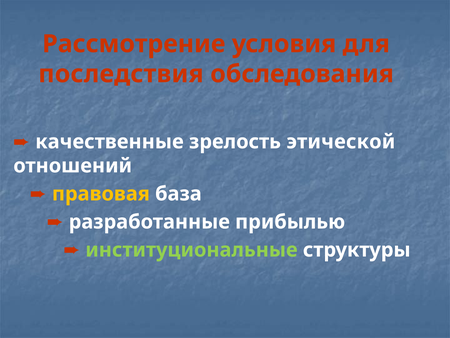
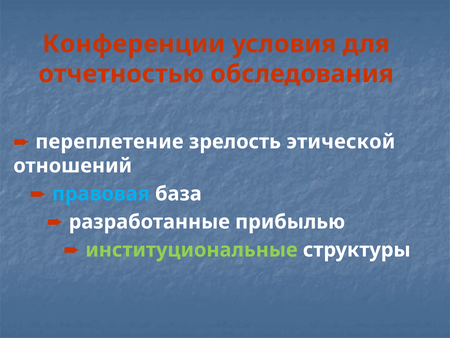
Рассмотрение: Рассмотрение -> Конференции (134, 44)
последствия: последствия -> отчетностью (121, 74)
качественные: качественные -> переплетение (109, 142)
правовая colour: yellow -> light blue (101, 194)
